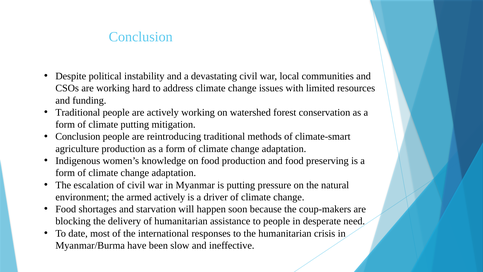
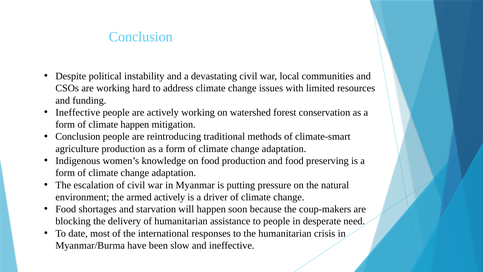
Traditional: Traditional -> Ineffective (78, 112)
climate putting: putting -> happen (135, 124)
